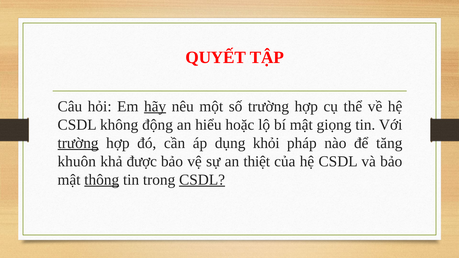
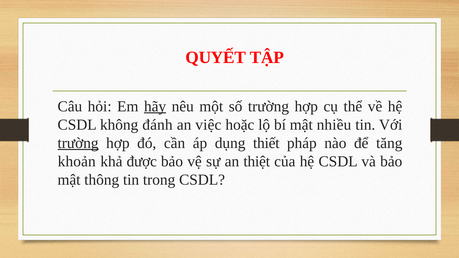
động: động -> đánh (157, 125)
hiểu: hiểu -> việc (208, 125)
giọng: giọng -> nhiều (334, 125)
khỏi: khỏi -> thiết (266, 143)
khuôn: khuôn -> khoản (77, 161)
thông underline: present -> none (102, 180)
CSDL underline: present -> none (202, 180)
